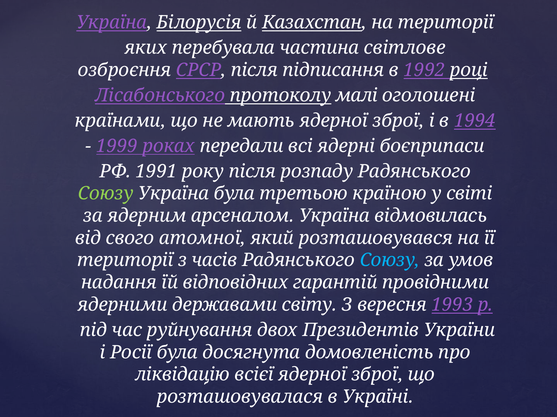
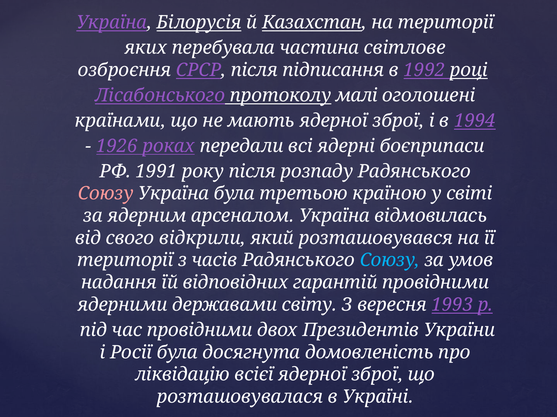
1999: 1999 -> 1926 (117, 146)
Союзу colour: light green -> pink (106, 194)
атомної: атомної -> відкрили (202, 238)
час руйнування: руйнування -> провідними (200, 331)
